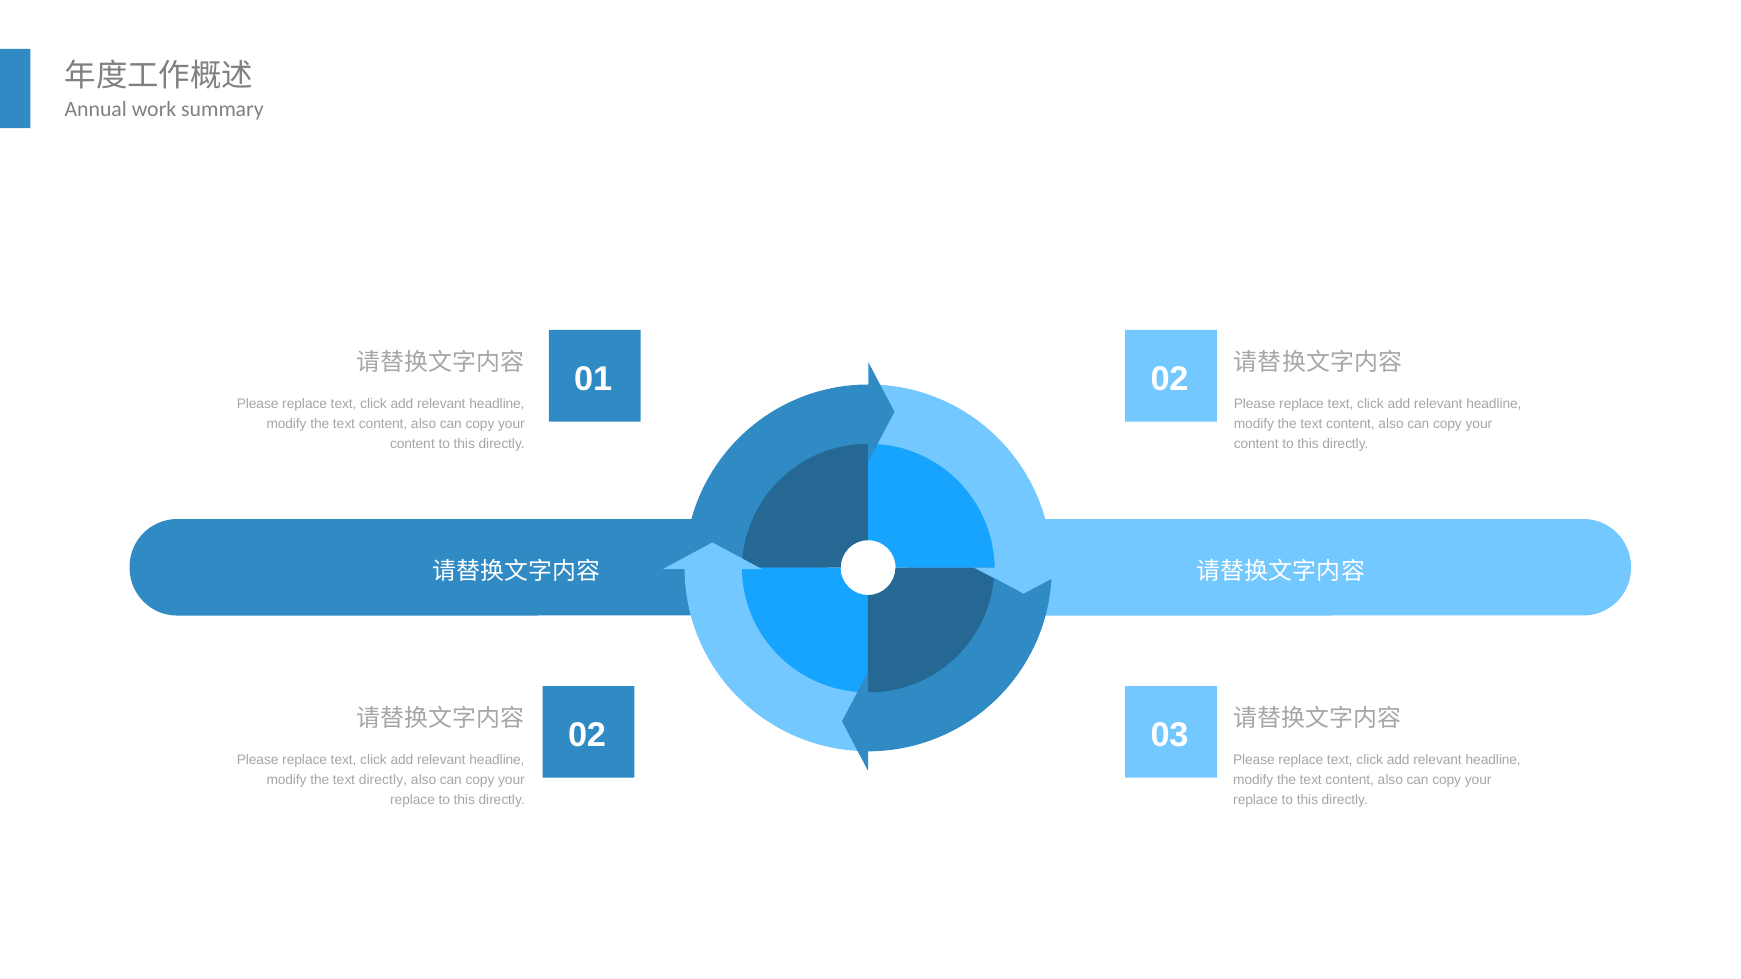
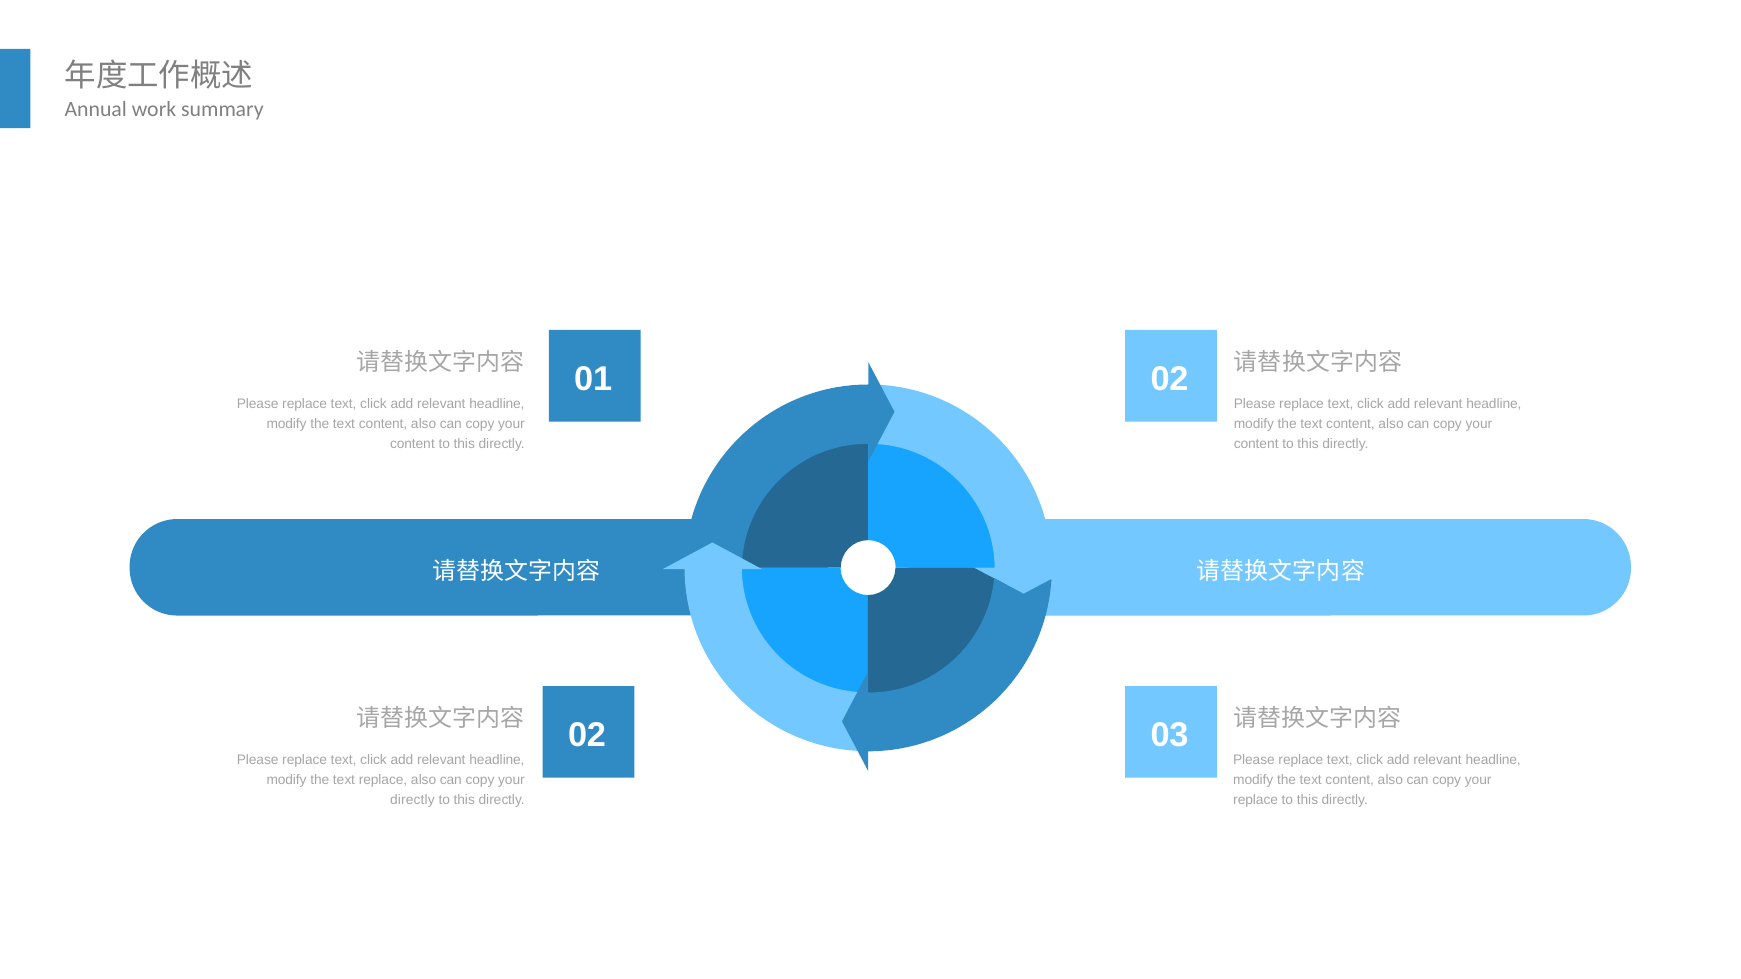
text directly: directly -> replace (383, 780)
replace: replace -> directly (412, 800)
